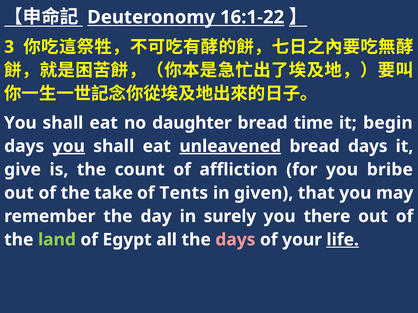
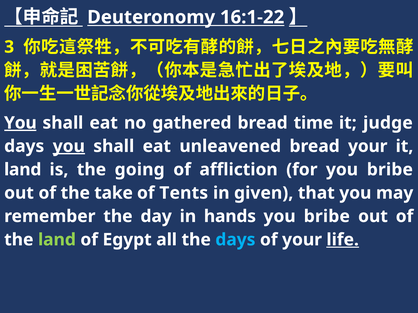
You underline: none -> present (20, 123)
daughter: daughter -> gathered (192, 123)
begin: begin -> judge (388, 123)
unleavened underline: present -> none (230, 146)
bread days: days -> your (368, 146)
give: give -> land (23, 170)
count: count -> going (140, 170)
surely: surely -> hands (230, 217)
there: there -> bribe (327, 217)
days colour: pink -> light blue (235, 240)
